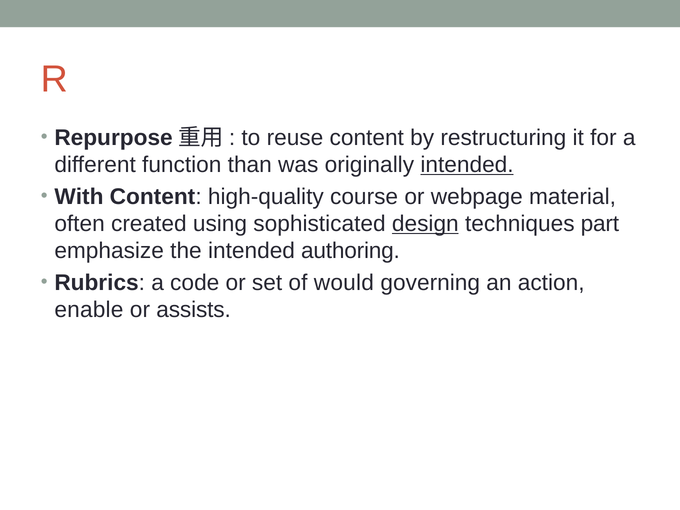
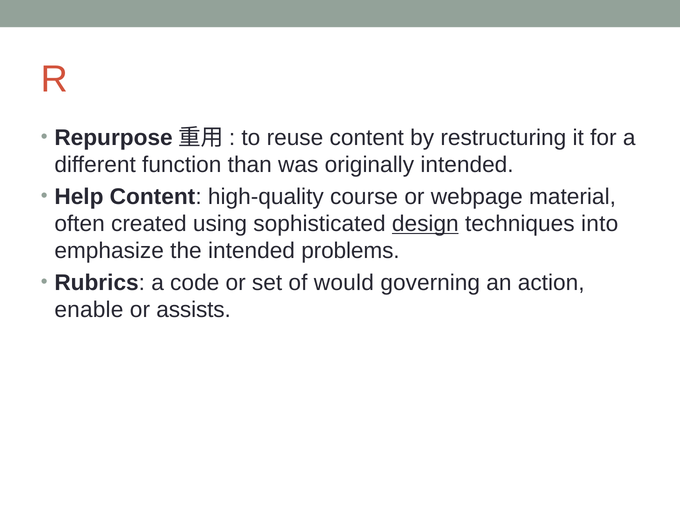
intended underline: present -> none (467, 165)
With: With -> Help (79, 197)
part: part -> into (600, 224)
authoring: authoring -> problems (350, 251)
